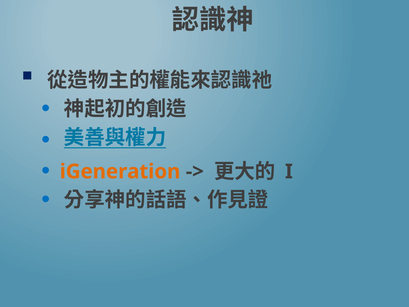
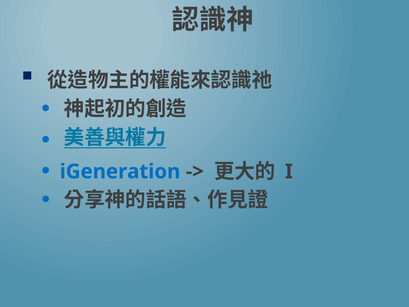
iGeneration colour: orange -> blue (120, 171)
